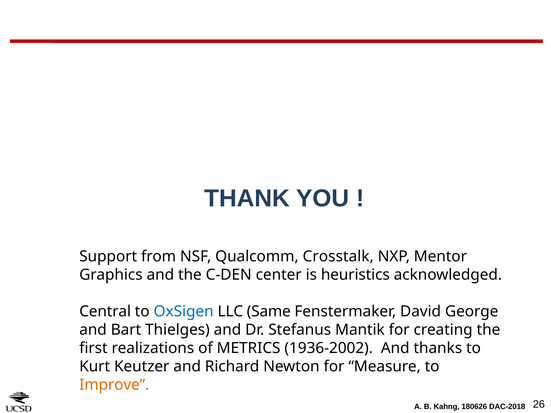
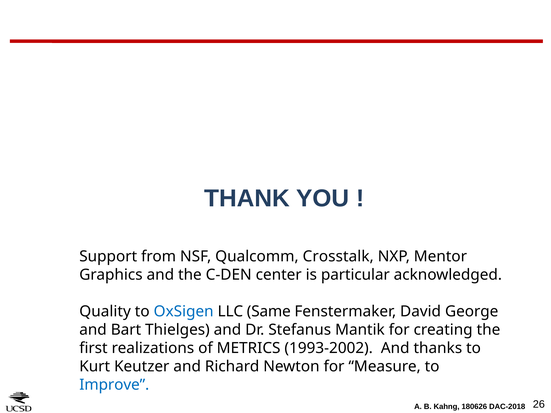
heuristics: heuristics -> particular (355, 275)
Central: Central -> Quality (105, 312)
1936-2002: 1936-2002 -> 1993-2002 (329, 348)
Improve colour: orange -> blue (114, 385)
